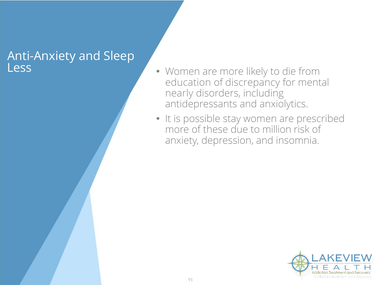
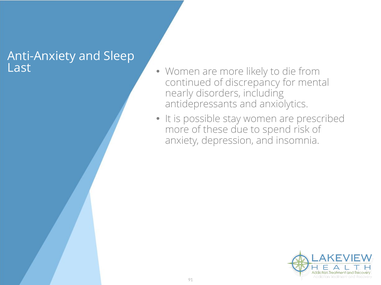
Less: Less -> Last (19, 68)
education: education -> continued (188, 83)
million: million -> spend (277, 130)
